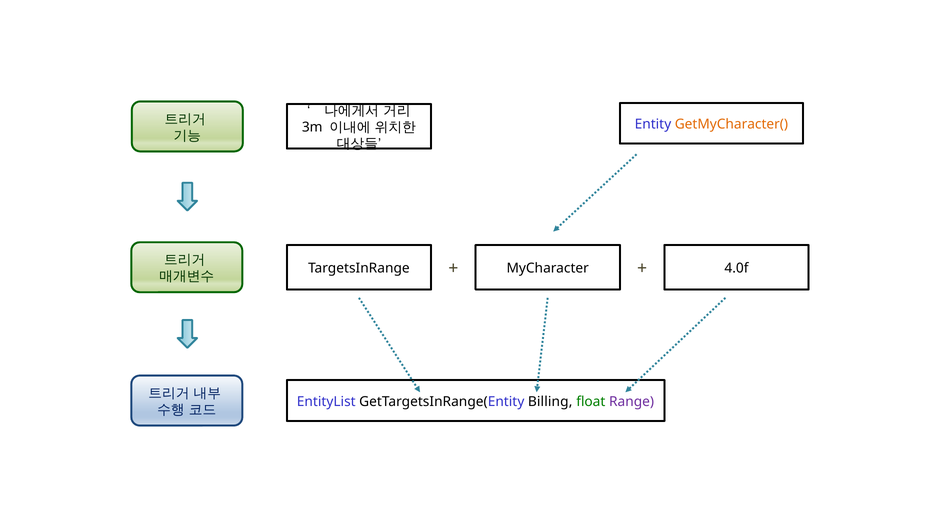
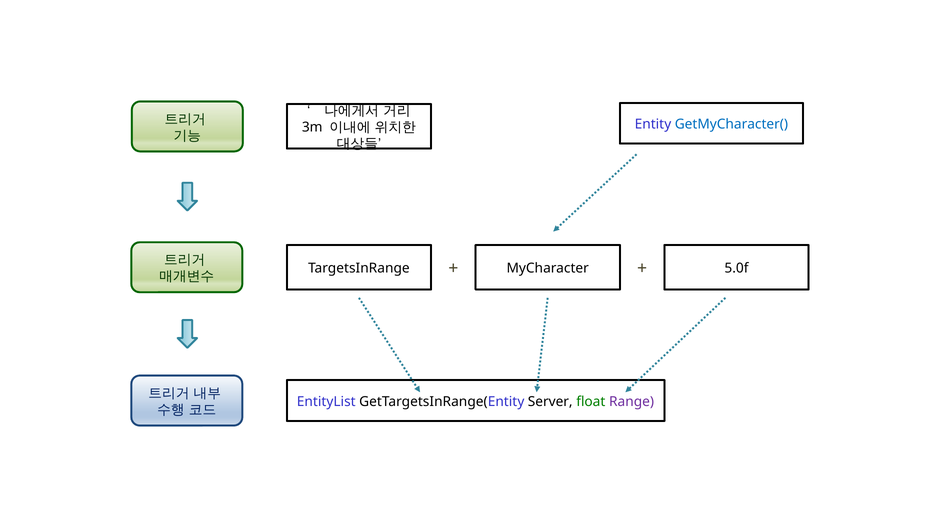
GetMyCharacter( colour: orange -> blue (731, 124)
4.0f: 4.0f -> 5.0f (736, 268)
Billing: Billing -> Server (550, 401)
